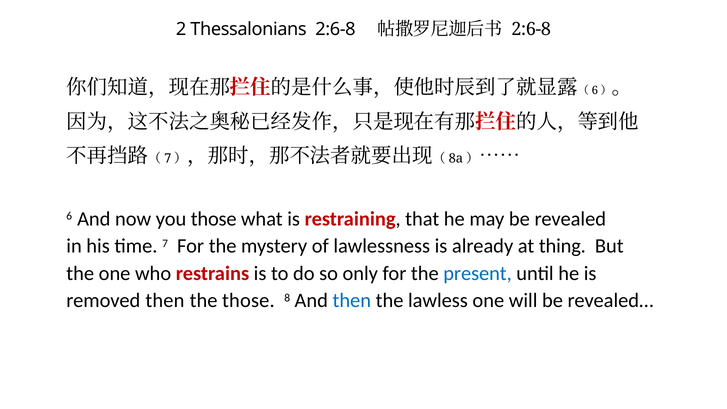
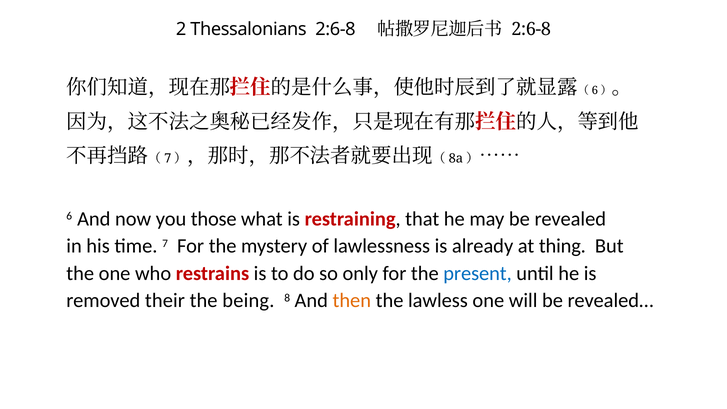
removed then: then -> their (165, 301)
the those: those -> being (248, 301)
then colour: blue -> orange (352, 301)
